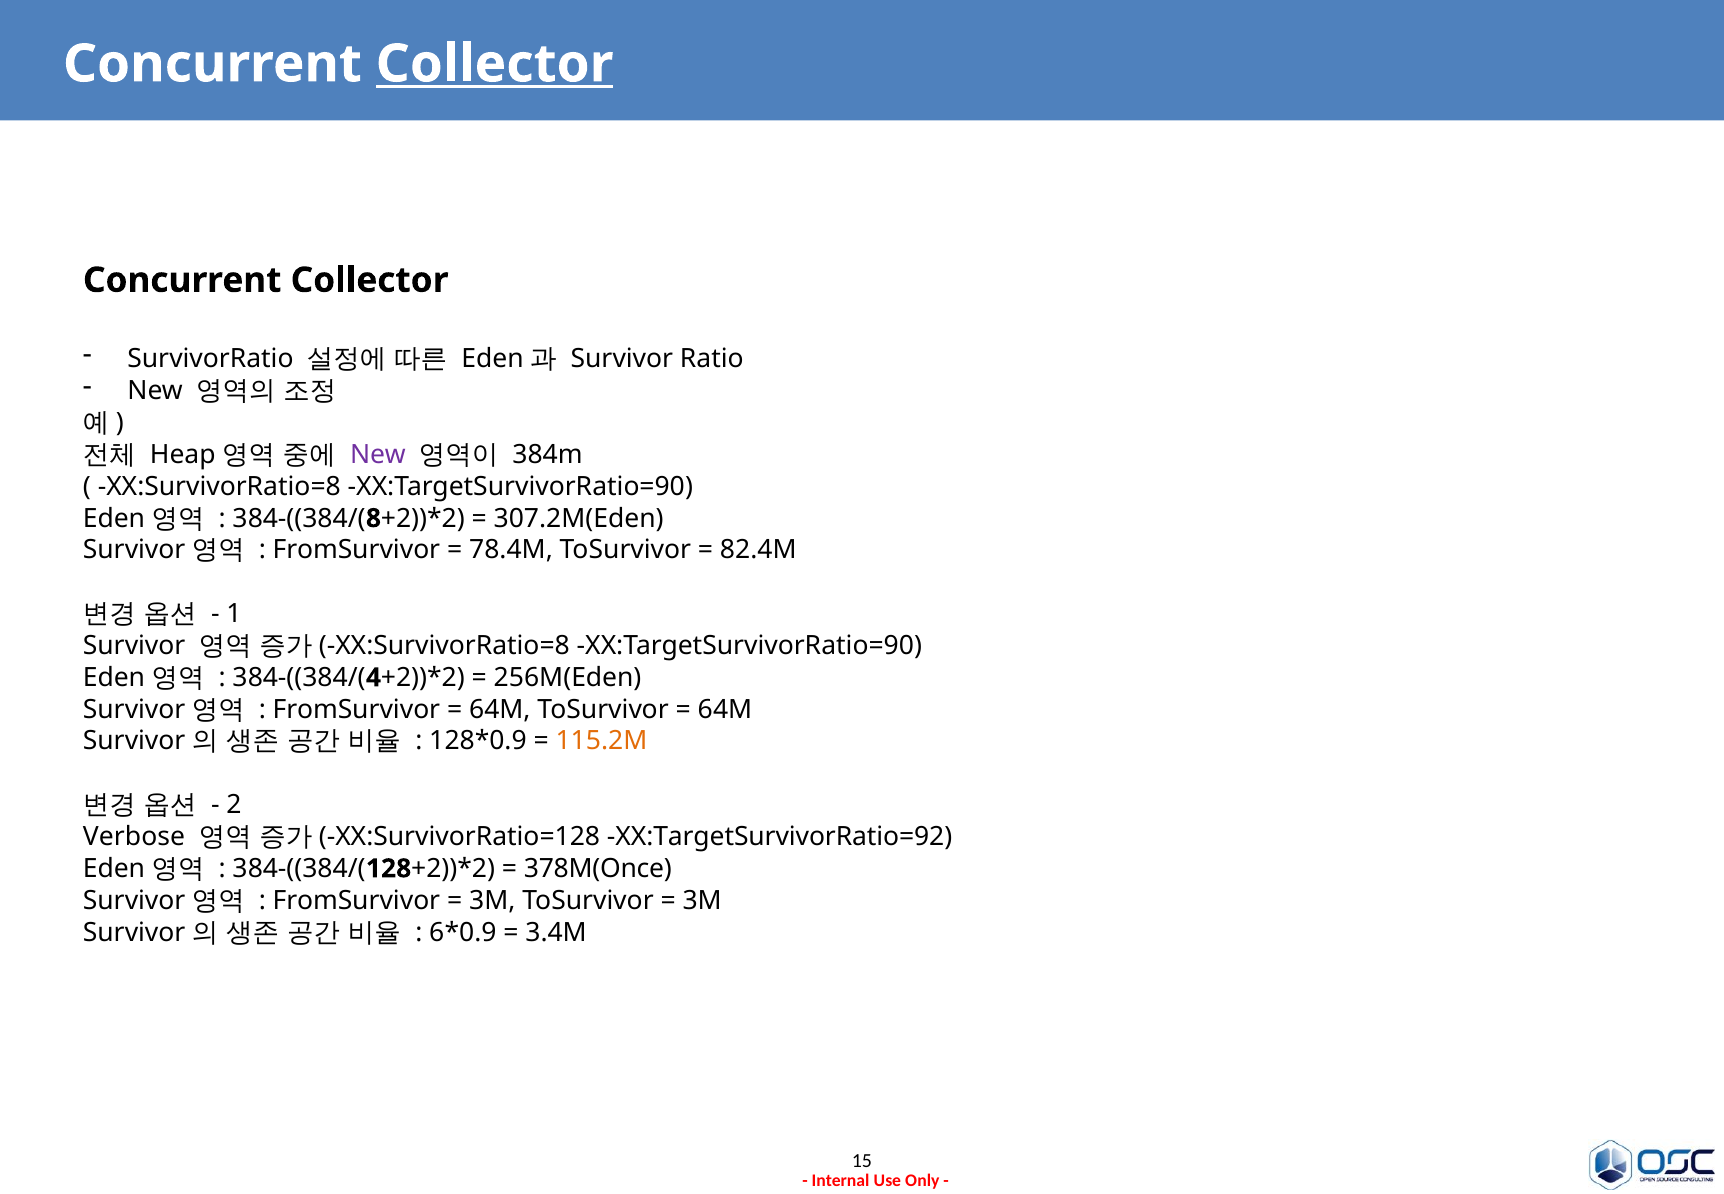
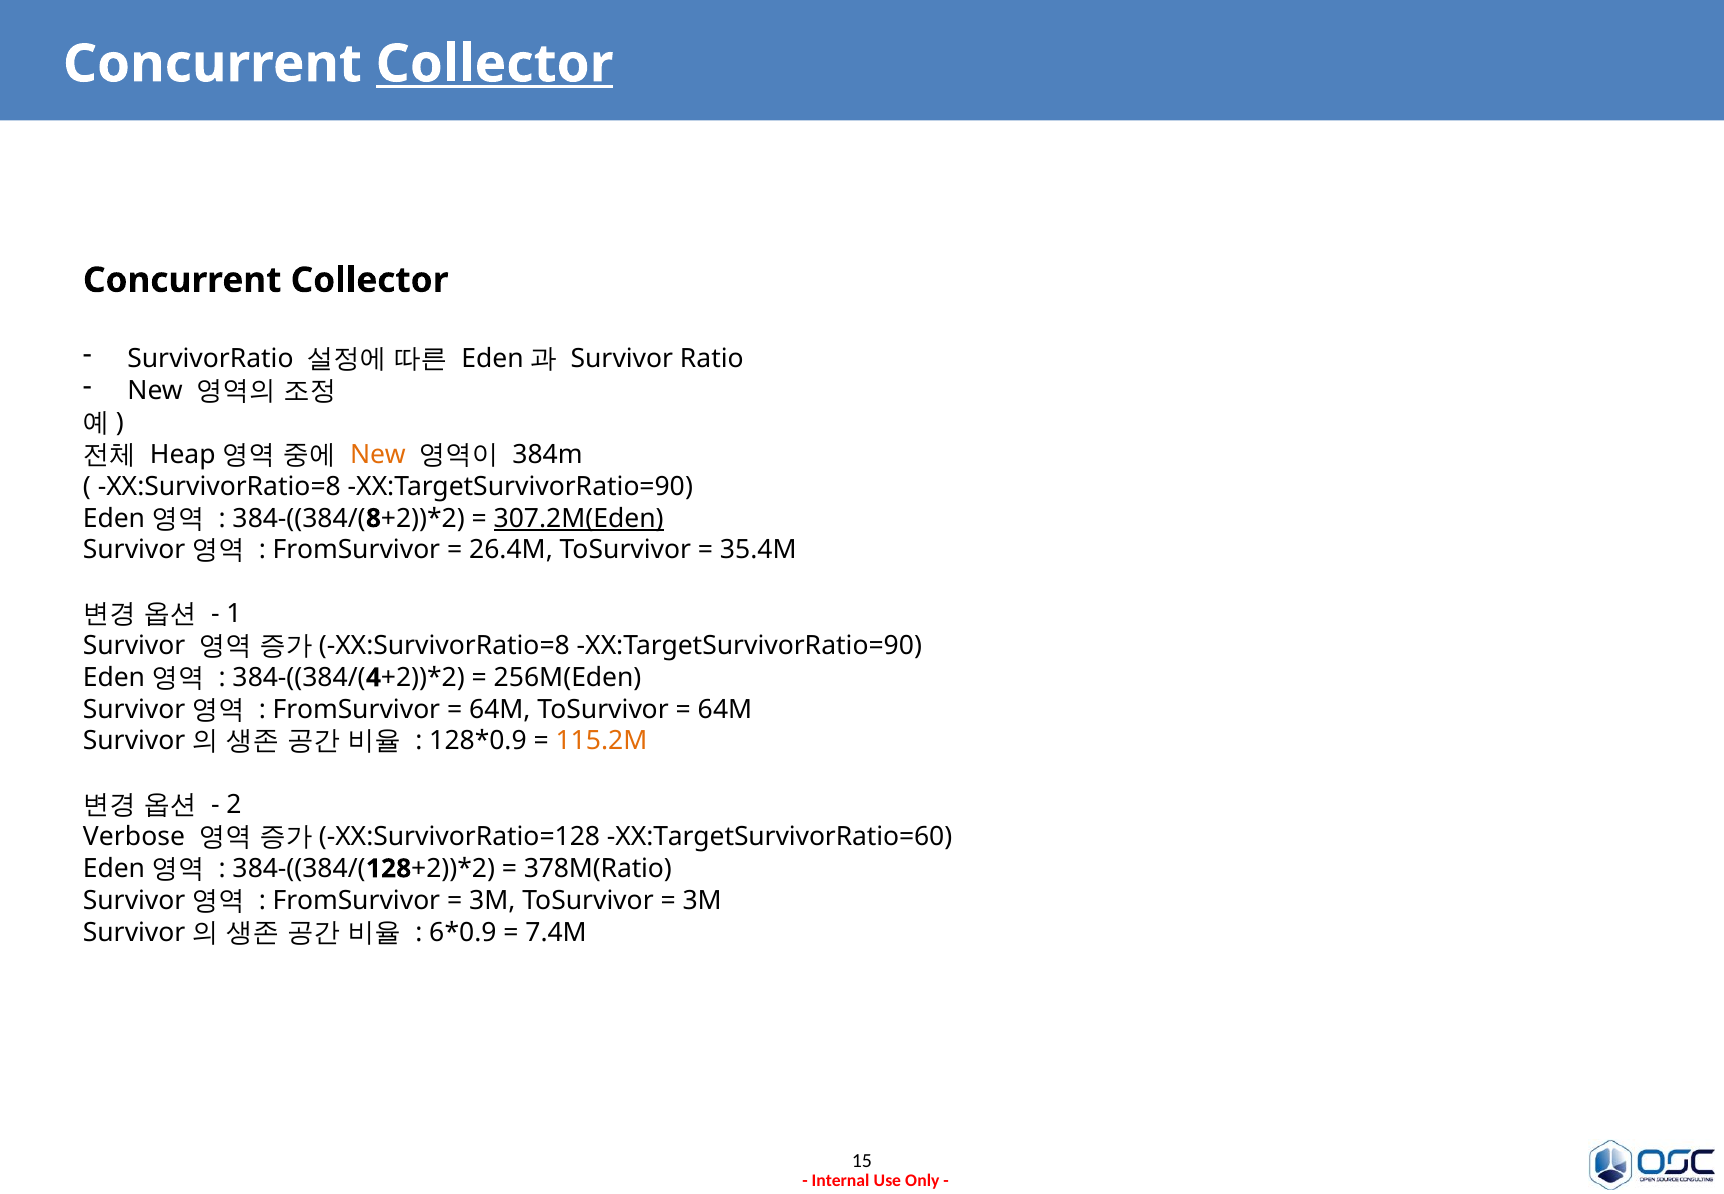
New colour: purple -> orange (378, 455)
307.2M(Eden underline: none -> present (579, 518)
78.4M: 78.4M -> 26.4M (511, 550)
82.4M: 82.4M -> 35.4M (758, 550)
XX:TargetSurvivorRatio=92: XX:TargetSurvivorRatio=92 -> XX:TargetSurvivorRatio=60 (780, 836)
378M(Once: 378M(Once -> 378M(Ratio (598, 868)
3.4M: 3.4M -> 7.4M (556, 932)
